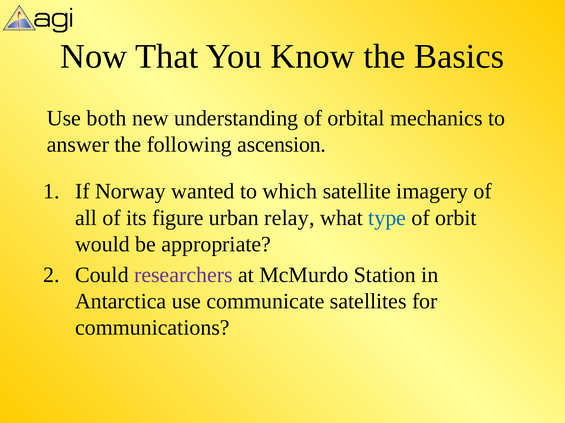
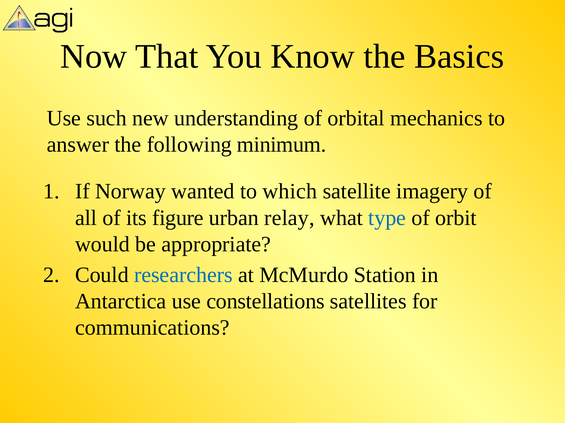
both: both -> such (107, 119)
ascension: ascension -> minimum (282, 145)
researchers colour: purple -> blue (183, 275)
communicate: communicate -> constellations (266, 302)
